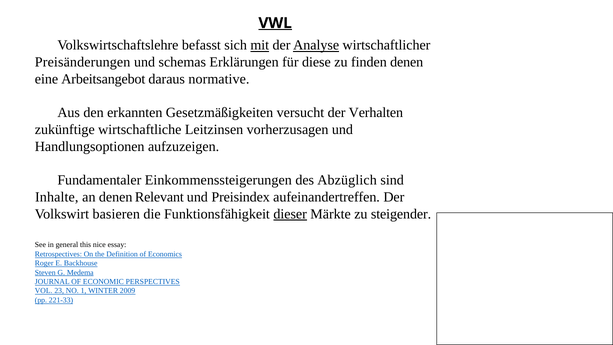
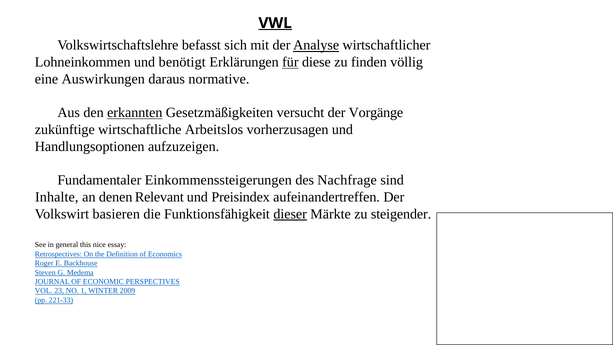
mit underline: present -> none (260, 45)
Preisänderungen: Preisänderungen -> Lohneinkommen (83, 62)
schemas: schemas -> benötigt (182, 62)
für underline: none -> present (290, 62)
finden denen: denen -> völlig (407, 62)
Arbeitsangebot: Arbeitsangebot -> Auswirkungen (103, 79)
erkannten underline: none -> present (135, 113)
Verhalten: Verhalten -> Vorgänge (376, 113)
Leitzinsen: Leitzinsen -> Arbeitslos (214, 130)
Abzüglich: Abzüglich -> Nachfrage (347, 180)
